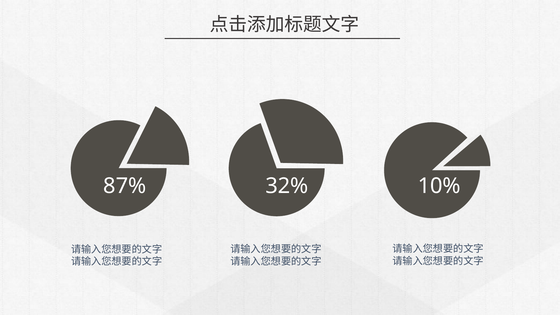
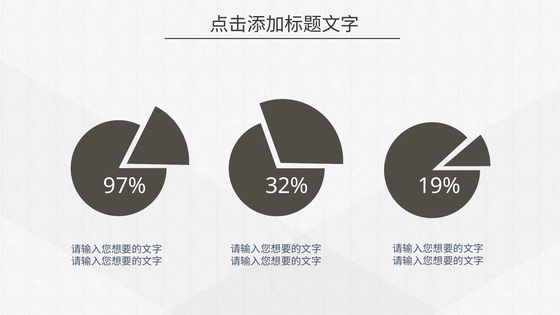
87%: 87% -> 97% (125, 186)
10%: 10% -> 19% (439, 186)
